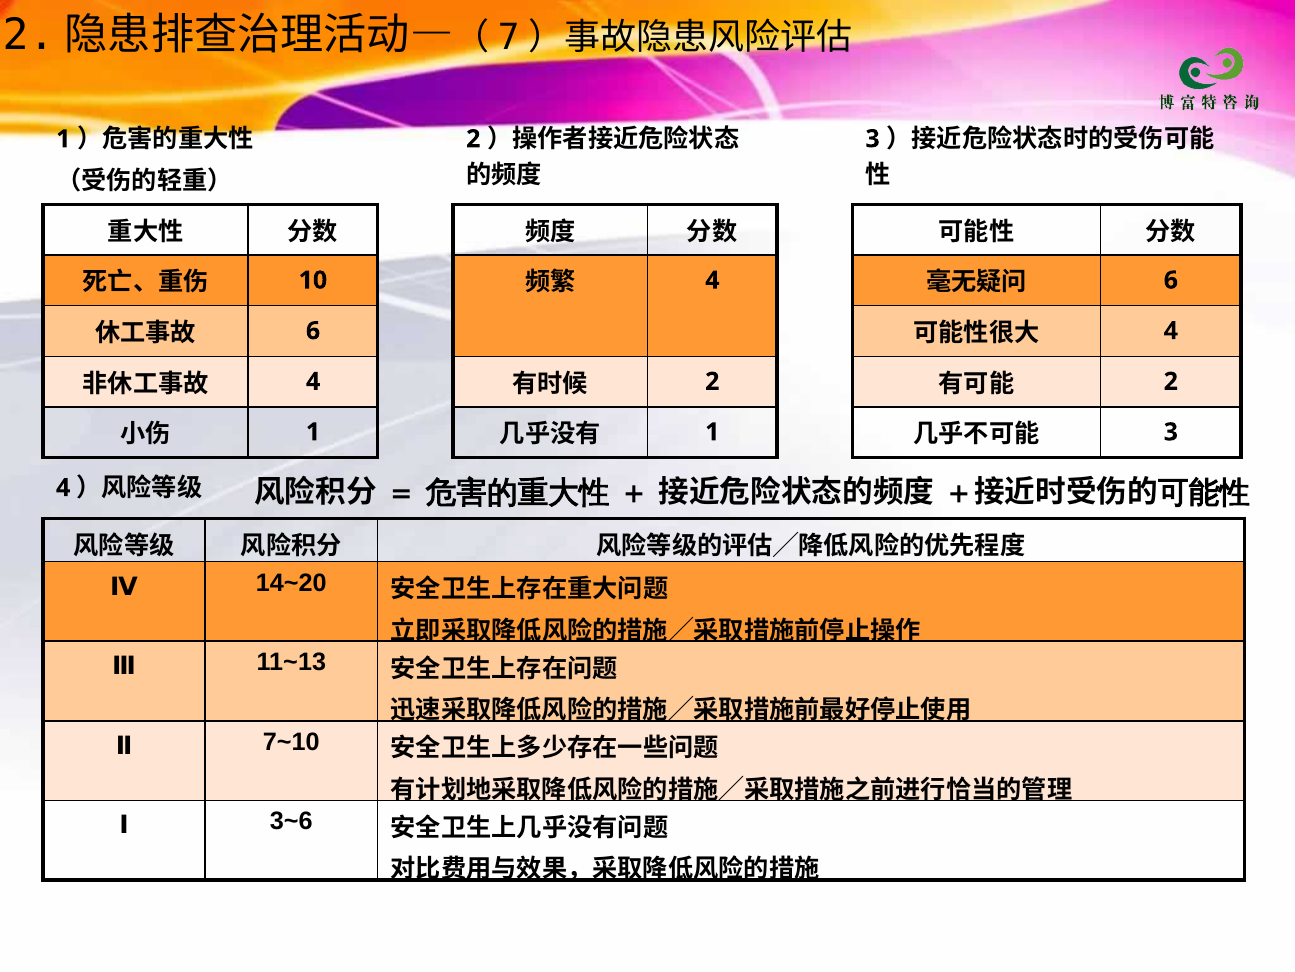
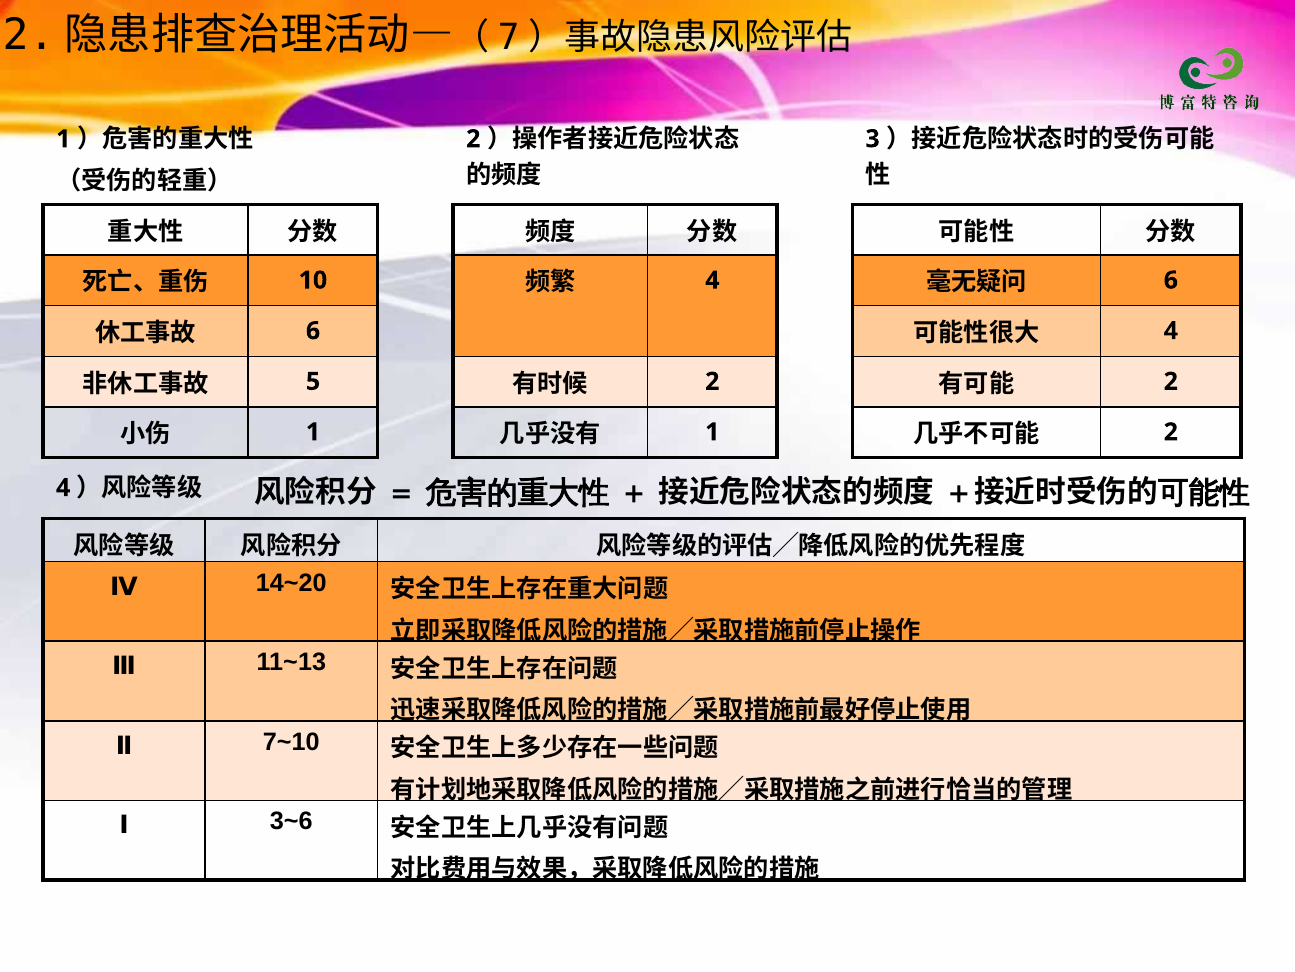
4: 4 -> 5 (313, 381)
3: 3 -> 2 (1171, 432)
